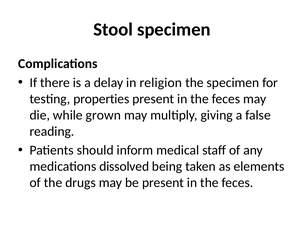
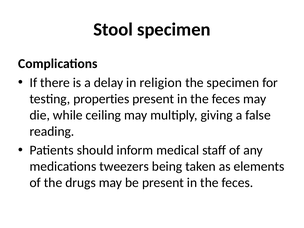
grown: grown -> ceiling (103, 115)
dissolved: dissolved -> tweezers (124, 166)
